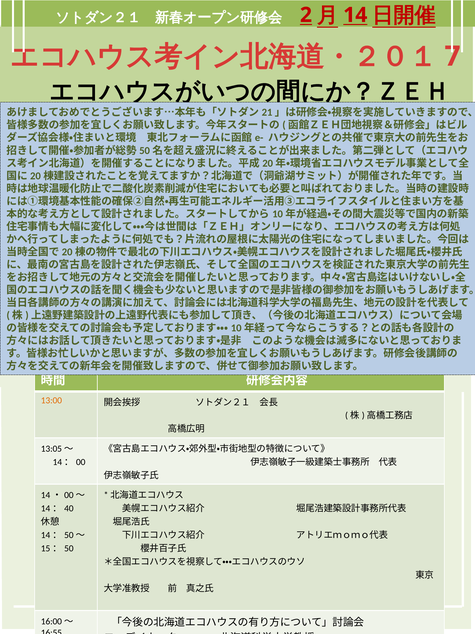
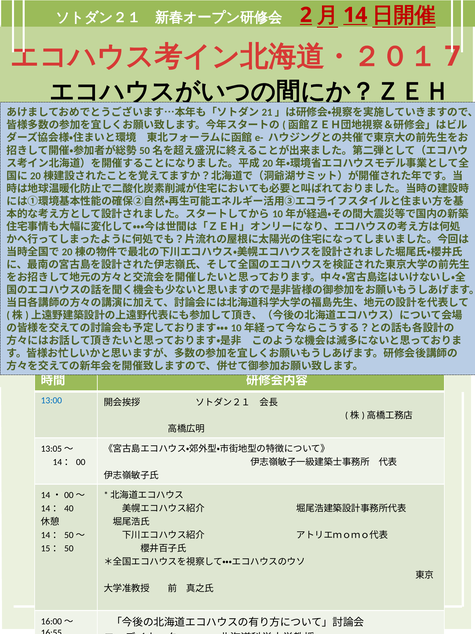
13:00 colour: orange -> blue (51, 400)
